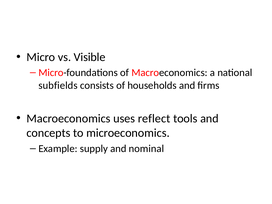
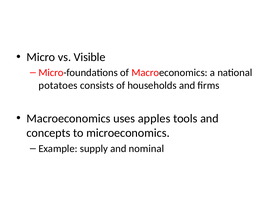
subfields: subfields -> potatoes (58, 85)
reflect: reflect -> apples (154, 118)
